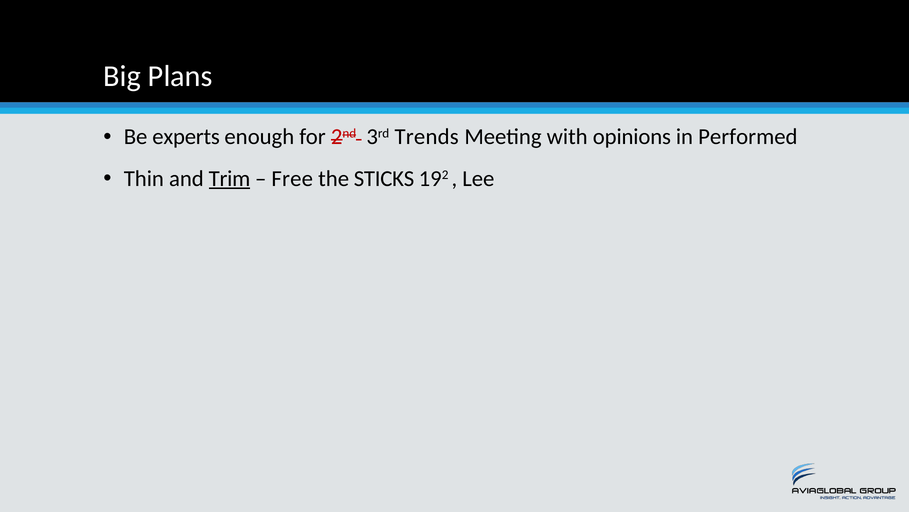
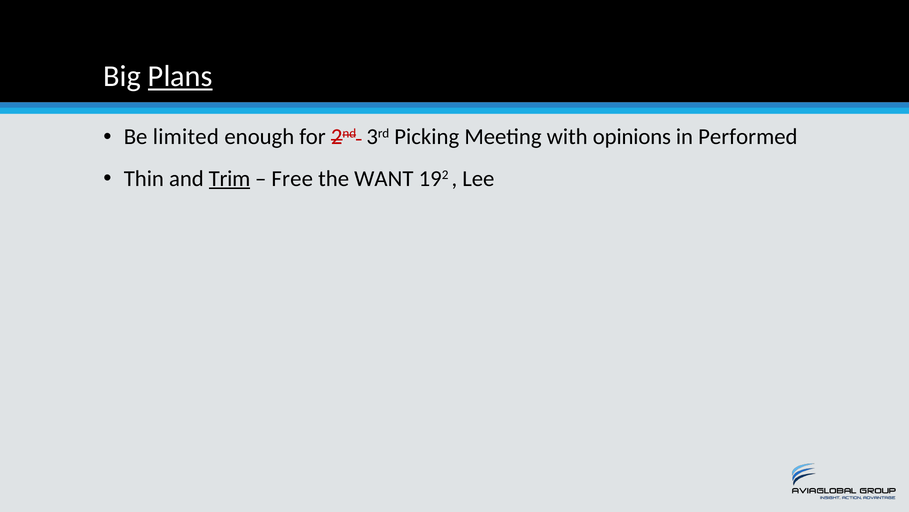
Plans underline: none -> present (180, 76)
experts: experts -> limited (186, 137)
Trends: Trends -> Picking (427, 137)
STICKS: STICKS -> WANT (384, 178)
